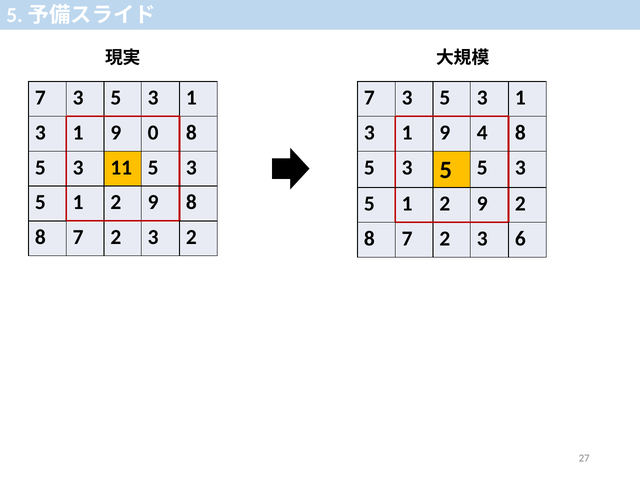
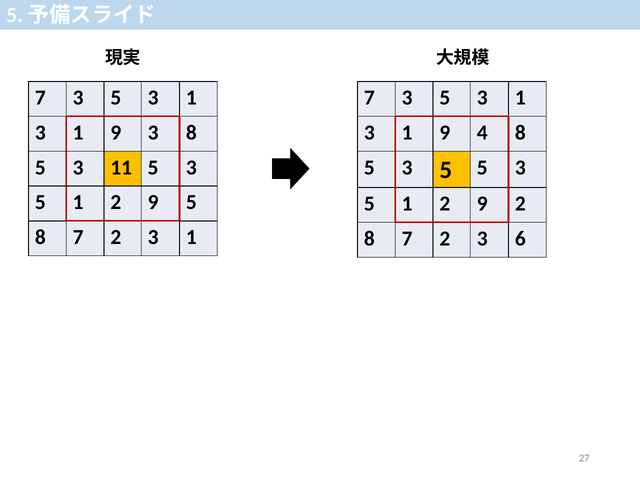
9 0: 0 -> 3 (153, 133)
9 8: 8 -> 5 (191, 202)
2 3 2: 2 -> 1 (191, 237)
